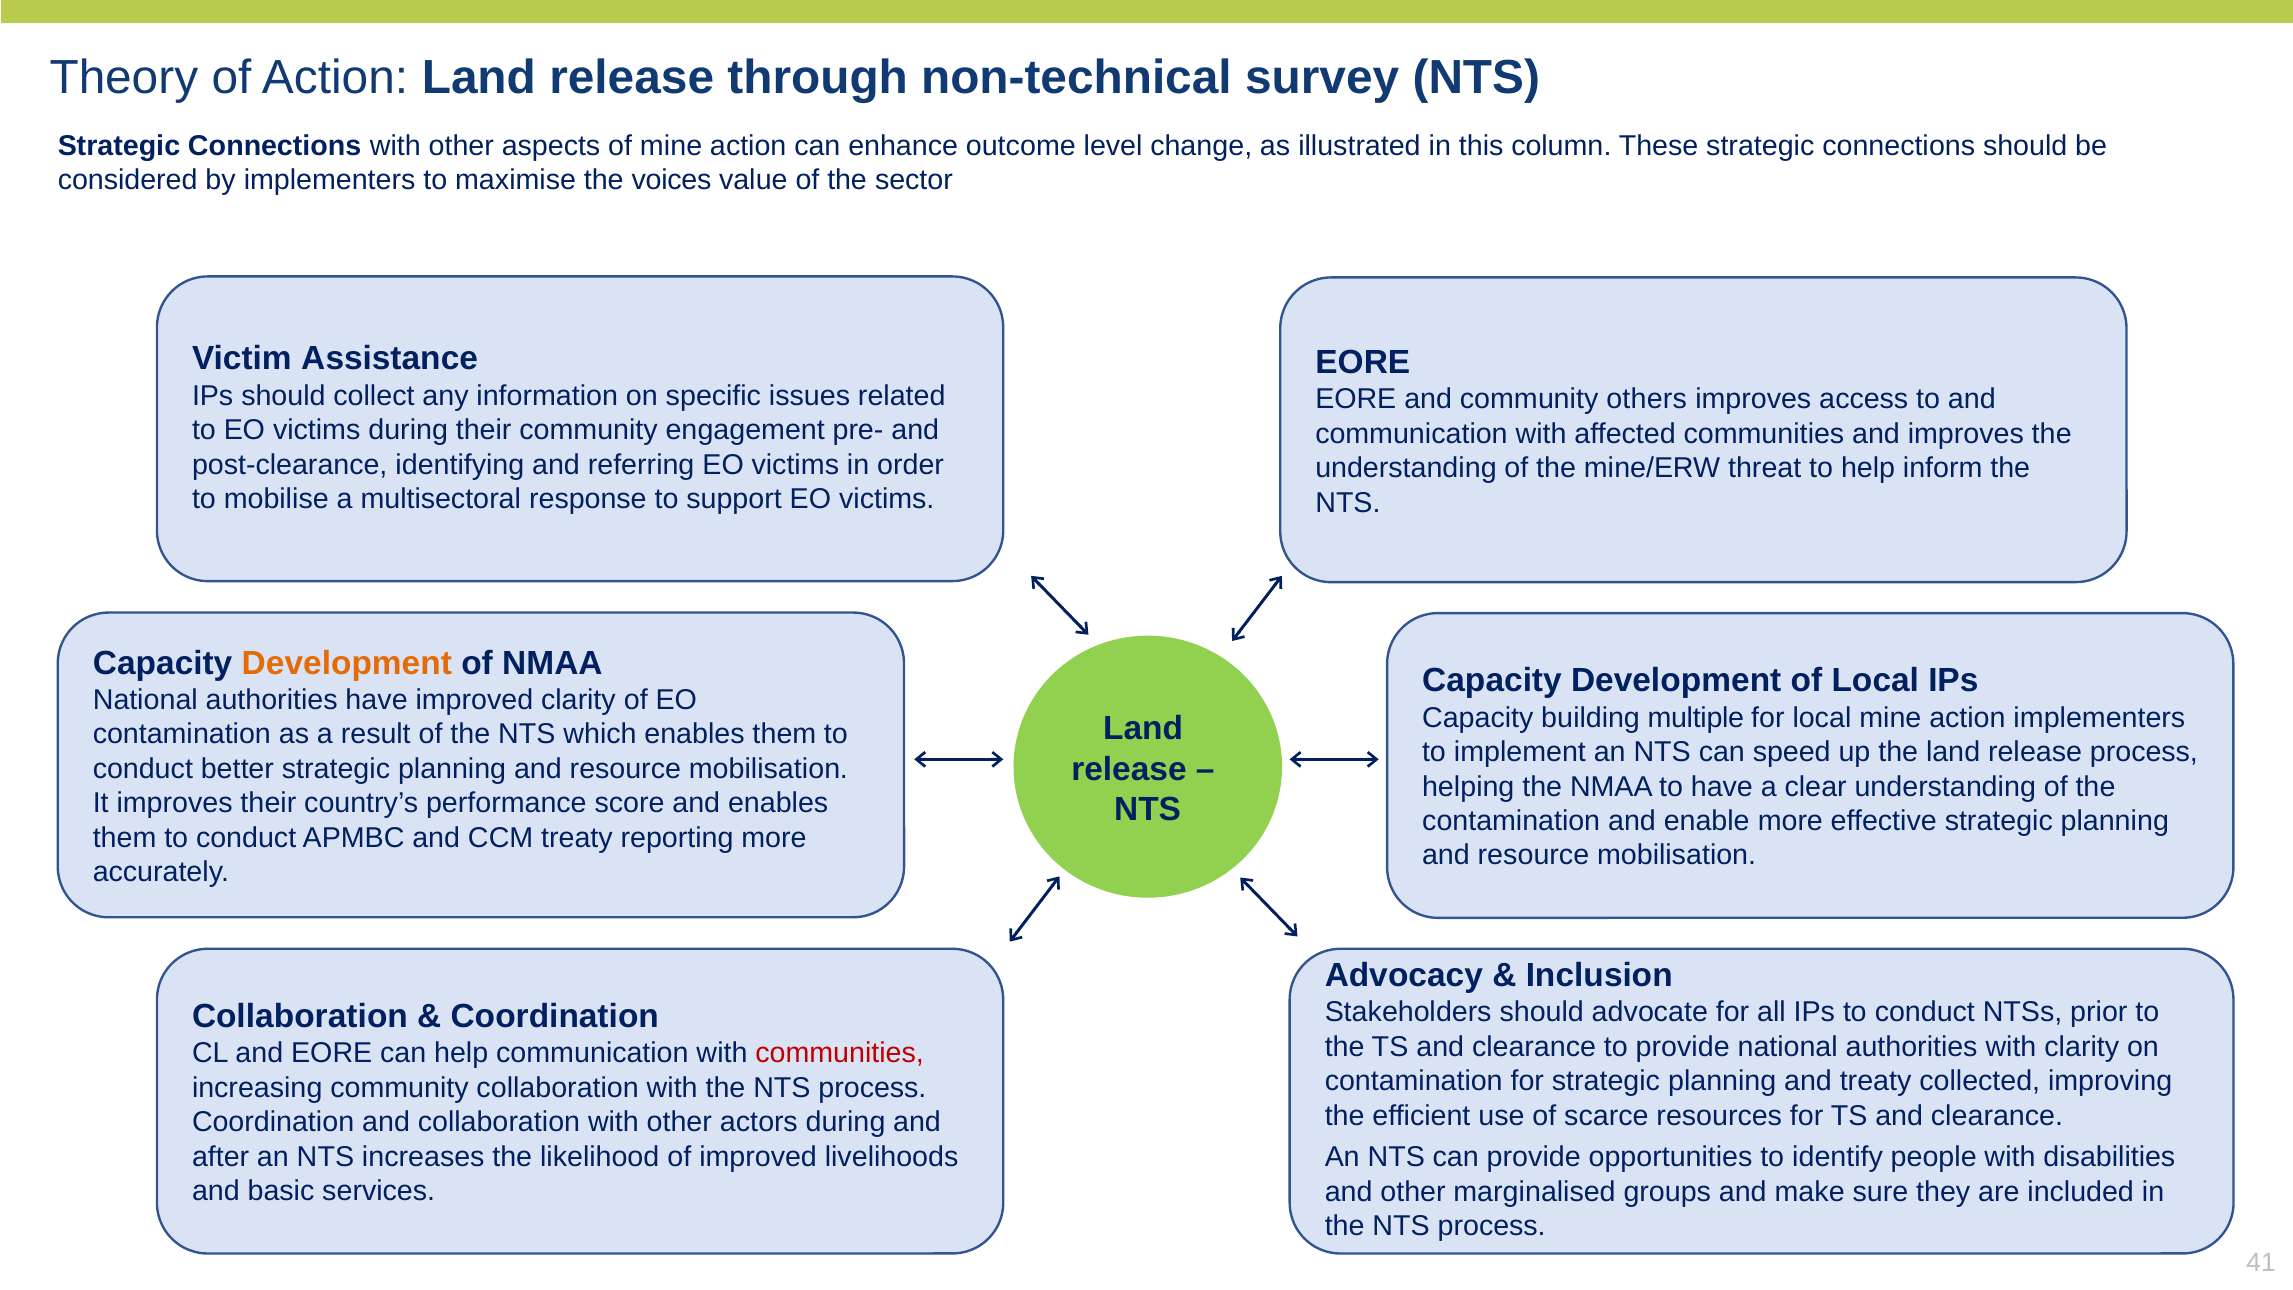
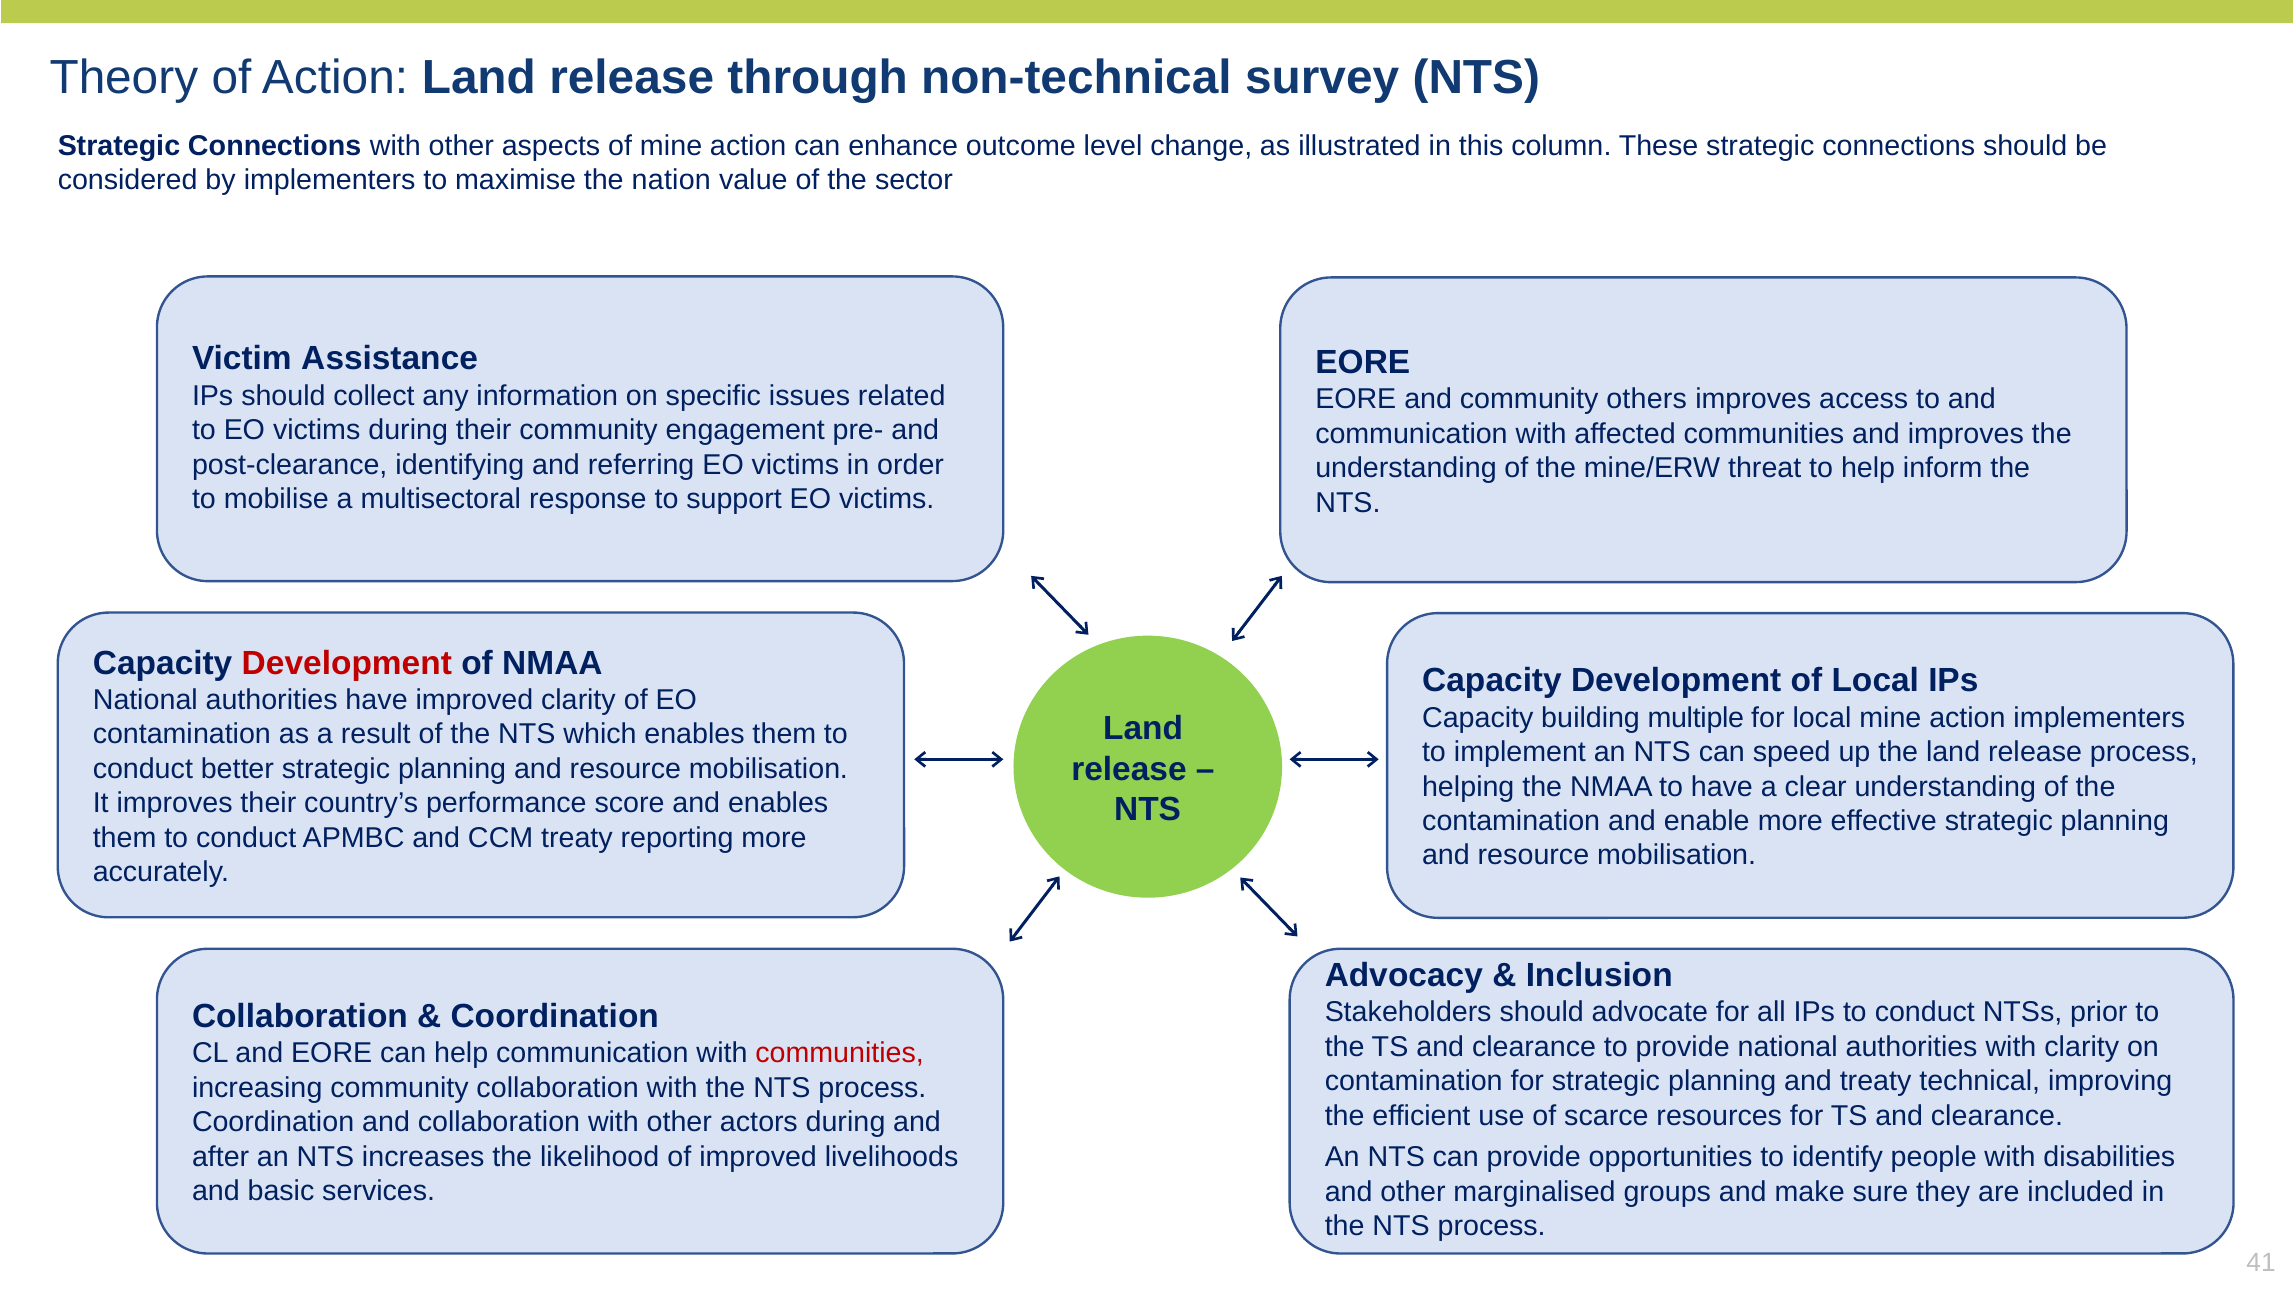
voices: voices -> nation (671, 180)
Development colour: orange -> red (347, 663)
collected: collected -> technical (1980, 1081)
